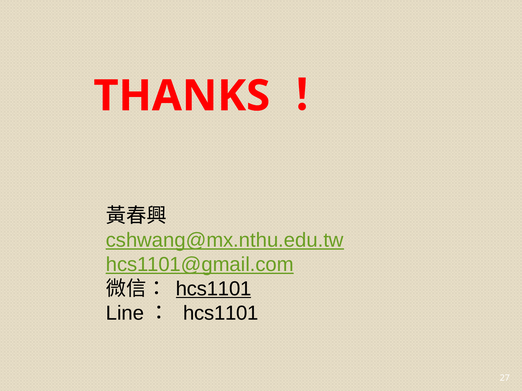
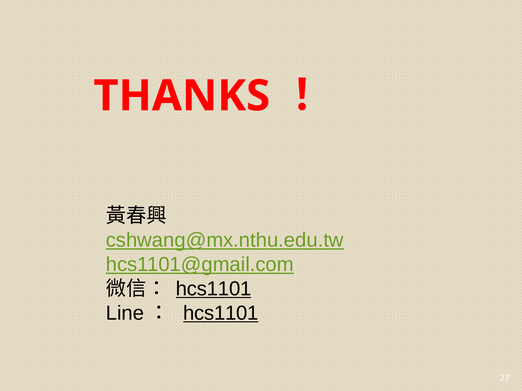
hcs1101 underline: none -> present (221, 314)
